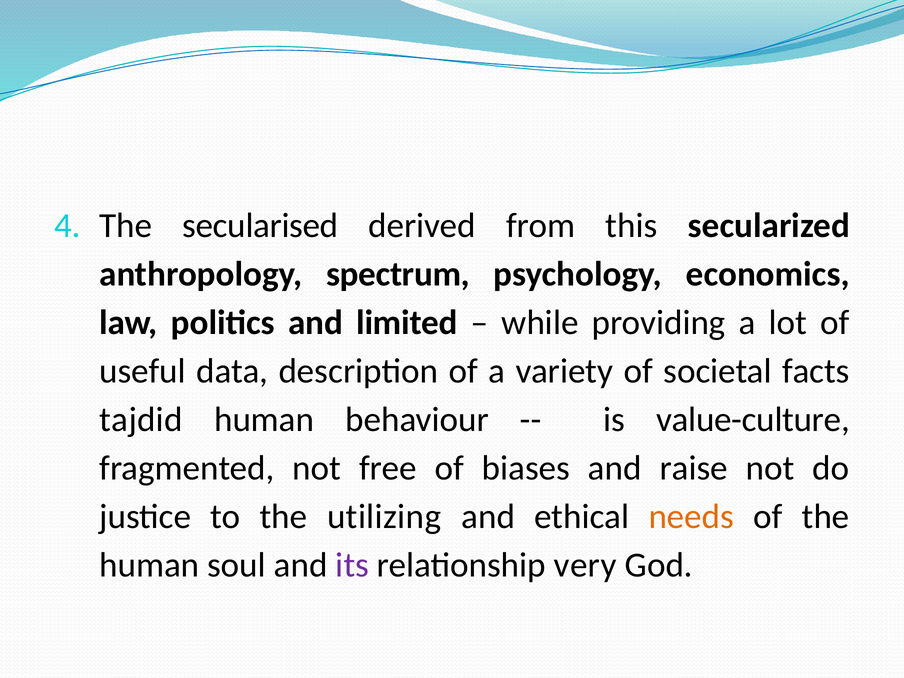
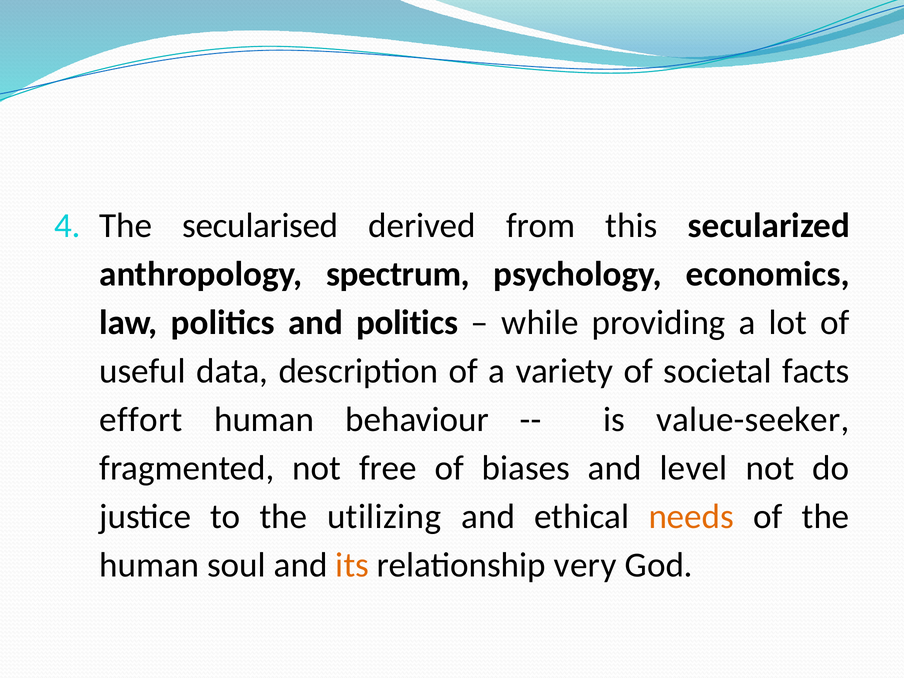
and limited: limited -> politics (407, 323)
tajdid: tajdid -> effort (141, 420)
value-culture: value-culture -> value-seeker (753, 420)
raise: raise -> level (694, 468)
its colour: purple -> orange (352, 565)
